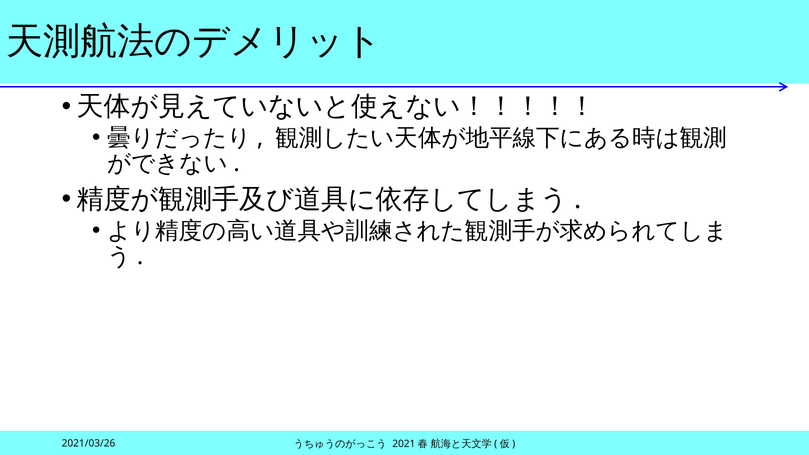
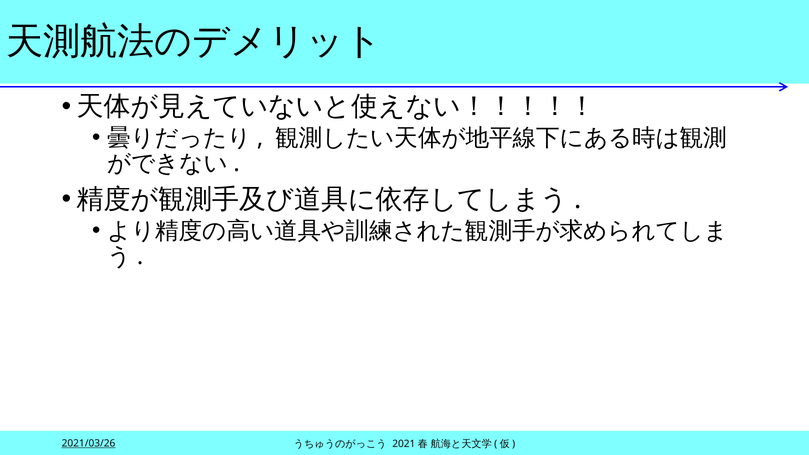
2021/03/26 underline: none -> present (89, 444)
